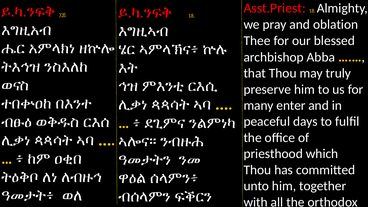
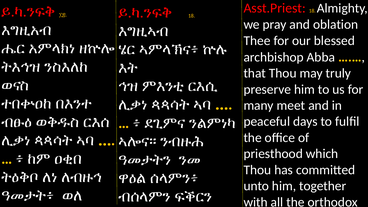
enter: enter -> meet (291, 105)
